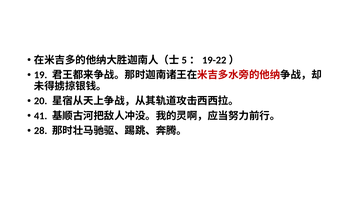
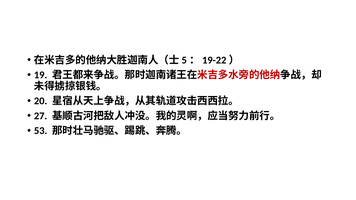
41: 41 -> 27 (41, 116)
28: 28 -> 53 (41, 131)
